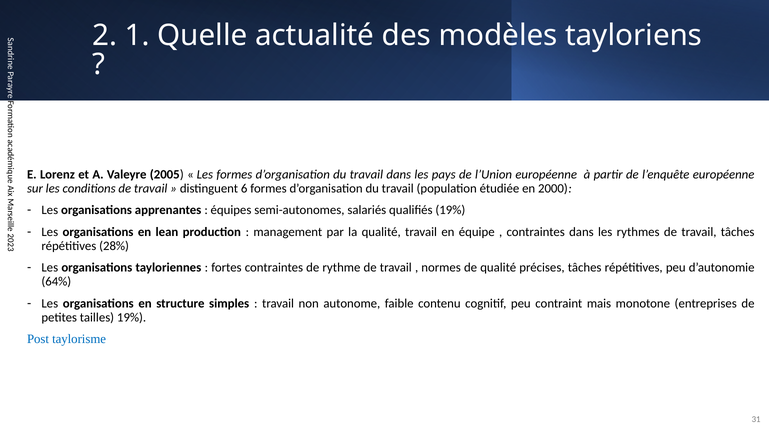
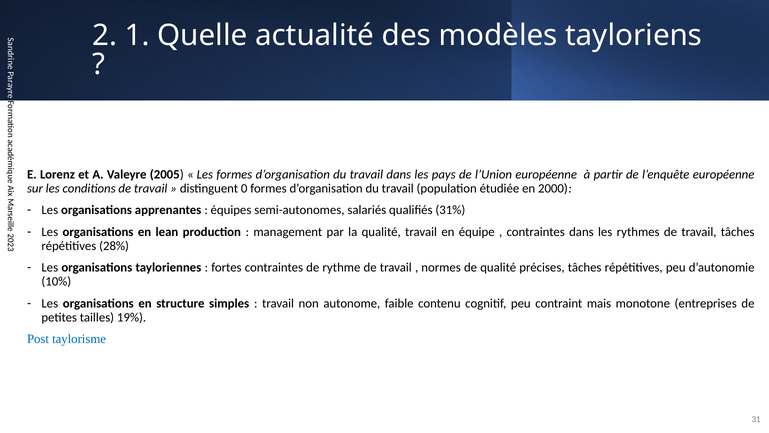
distinguent 6: 6 -> 0 (244, 188)
qualifiés 19%: 19% -> 31% (450, 210)
64%: 64% -> 10% (56, 281)
